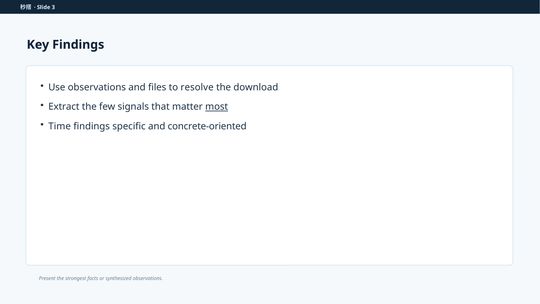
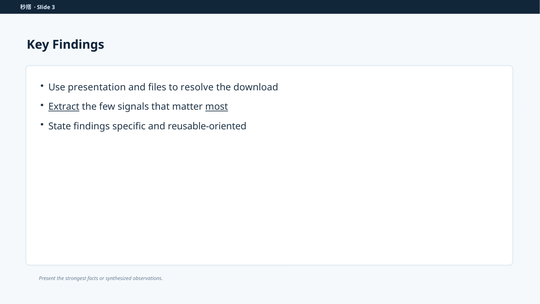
Use observations: observations -> presentation (97, 87)
Extract underline: none -> present (64, 107)
Time: Time -> State (60, 126)
concrete-oriented: concrete-oriented -> reusable-oriented (207, 126)
